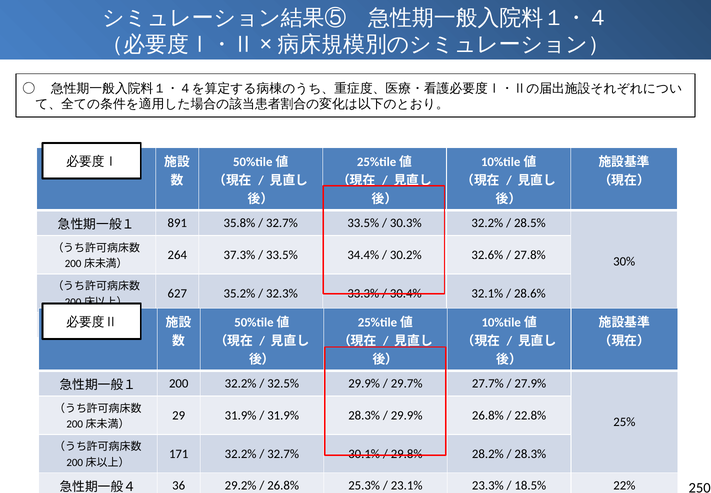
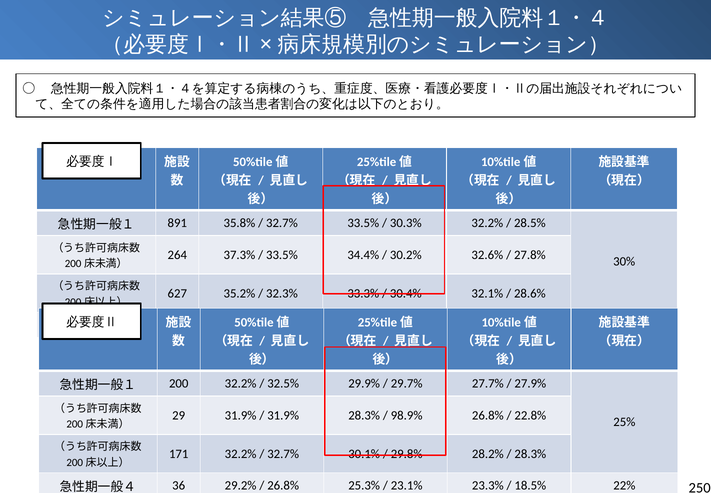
29.9%: 29.9% -> 98.9% (407, 415)
